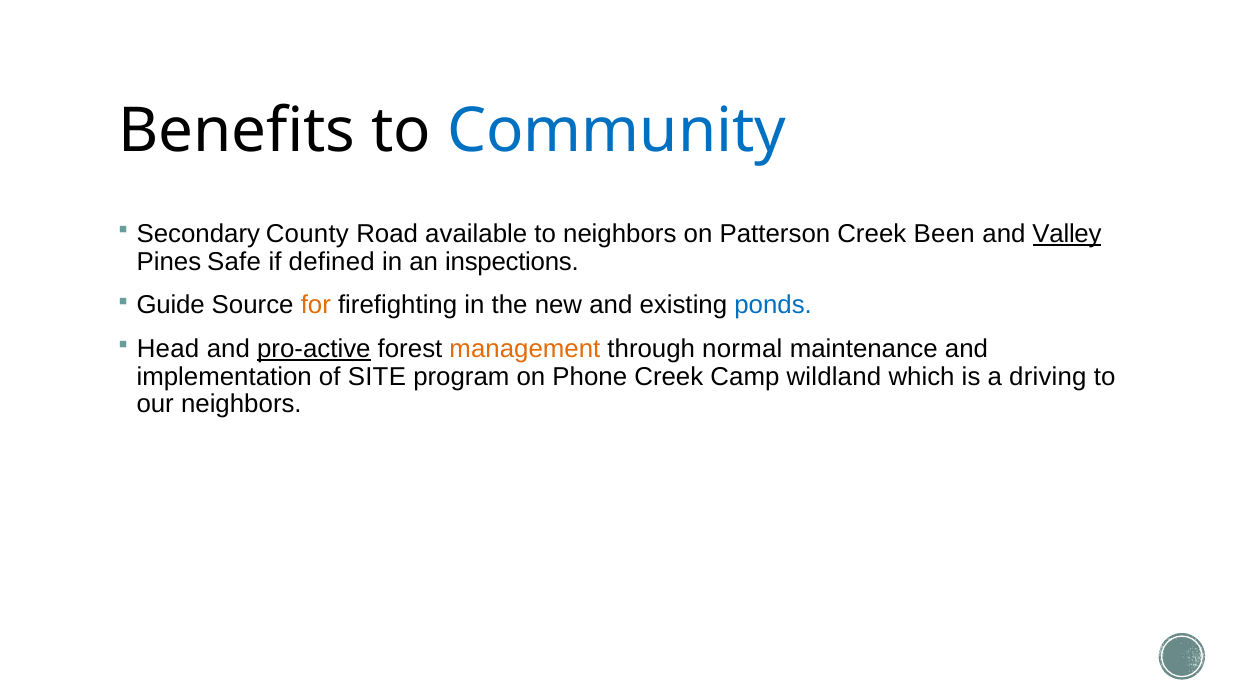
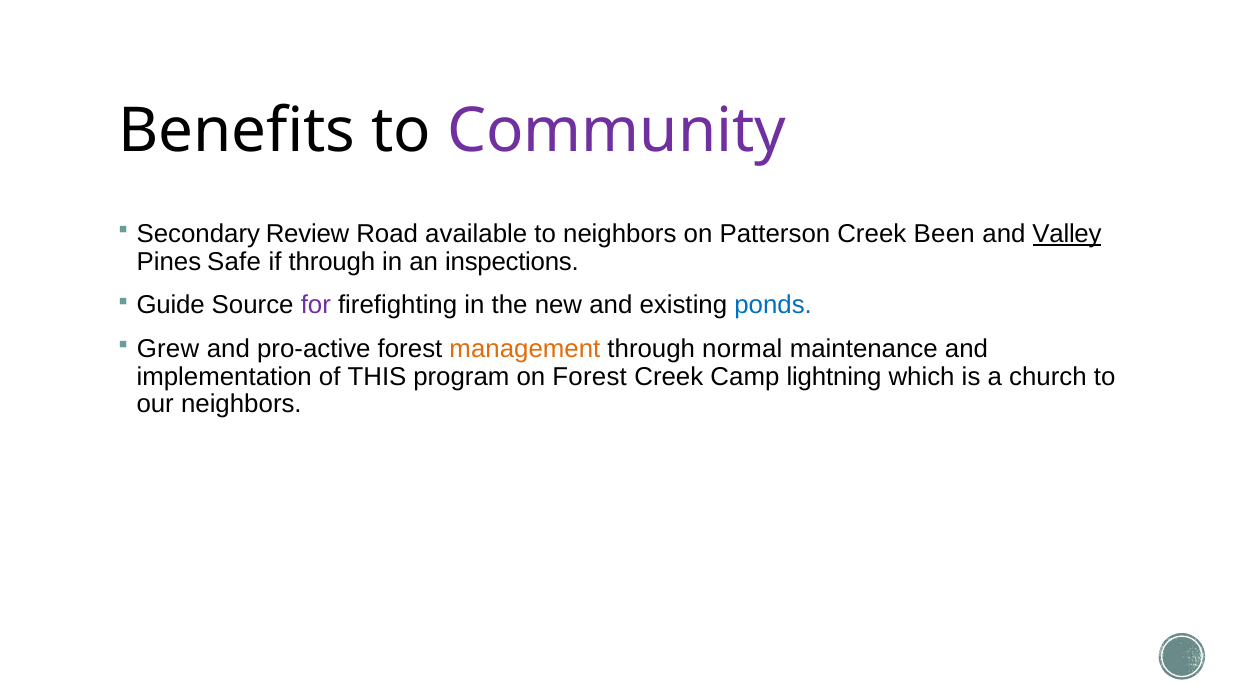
Community colour: blue -> purple (617, 131)
County: County -> Review (308, 234)
if defined: defined -> through (332, 262)
for colour: orange -> purple (316, 305)
Head: Head -> Grew (168, 349)
pro-active underline: present -> none (314, 349)
SITE: SITE -> THIS (377, 376)
on Phone: Phone -> Forest (590, 376)
wildland: wildland -> lightning (834, 376)
driving: driving -> church (1048, 376)
